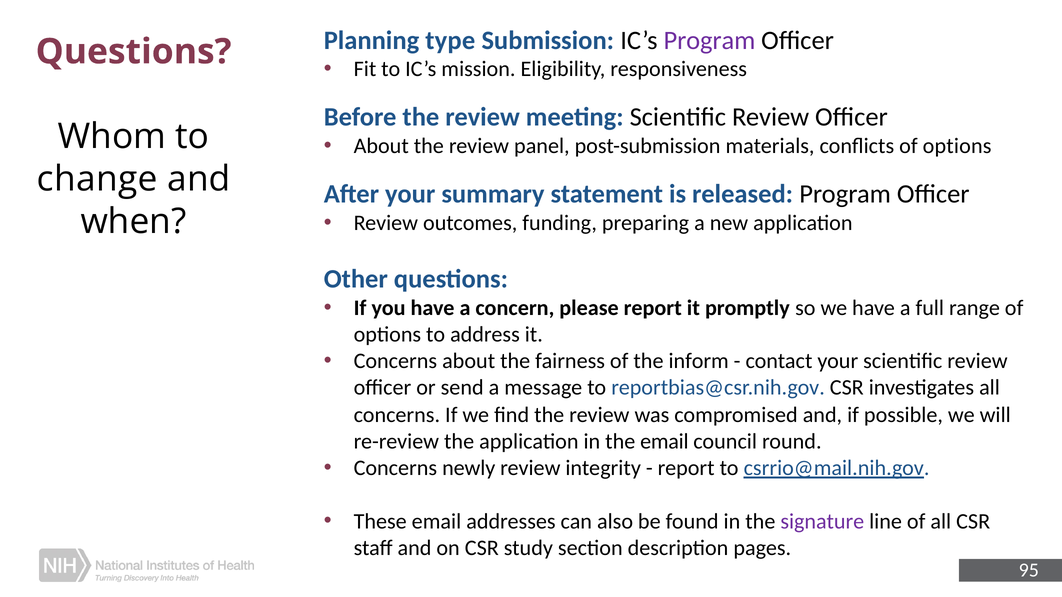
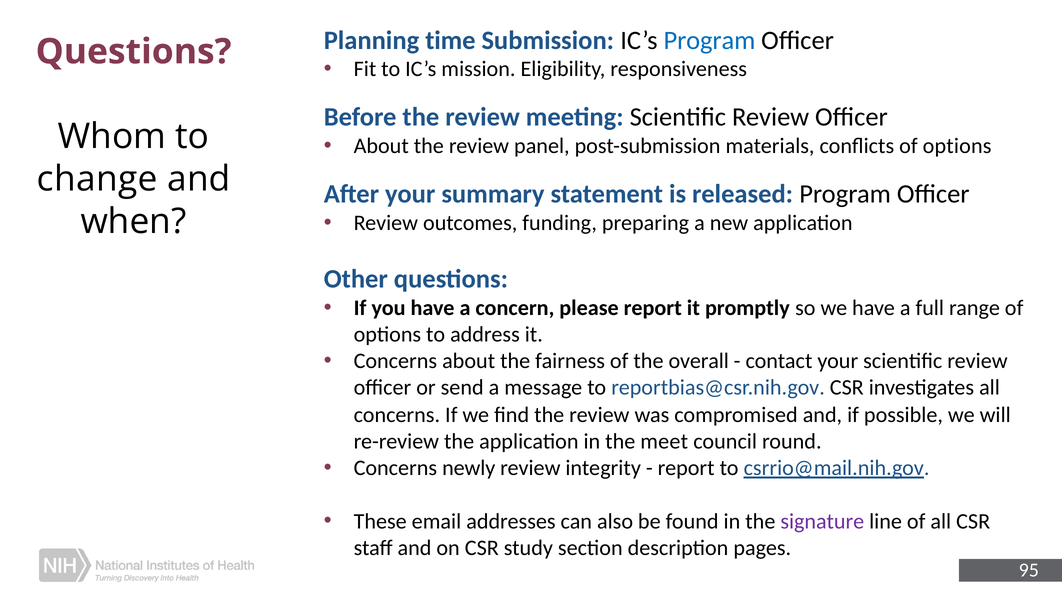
type: type -> time (450, 40)
Program colour: purple -> blue (709, 40)
inform: inform -> overall (699, 361)
the email: email -> meet (664, 442)
